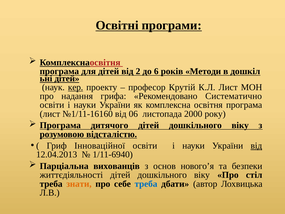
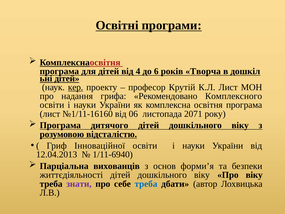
2: 2 -> 4 (138, 71)
Методи: Методи -> Творча (203, 71)
Систематично: Систематично -> Комплексного (234, 96)
2000: 2000 -> 2071 (193, 114)
від underline: present -> none (256, 146)
нового’я: нового’я -> форми’я (197, 166)
Про стіл: стіл -> віку (254, 175)
знати colour: orange -> purple (79, 184)
